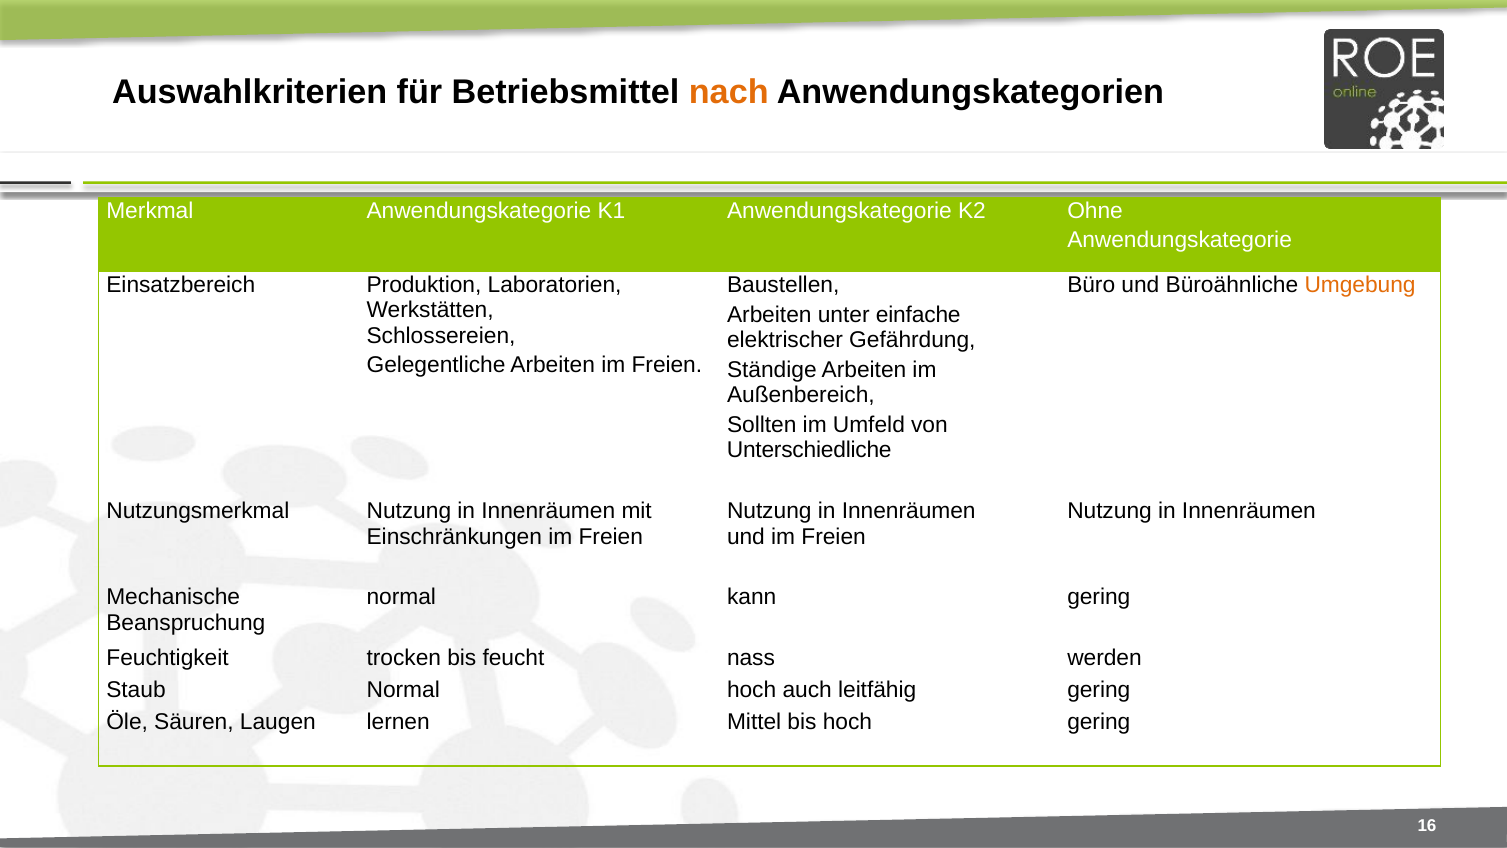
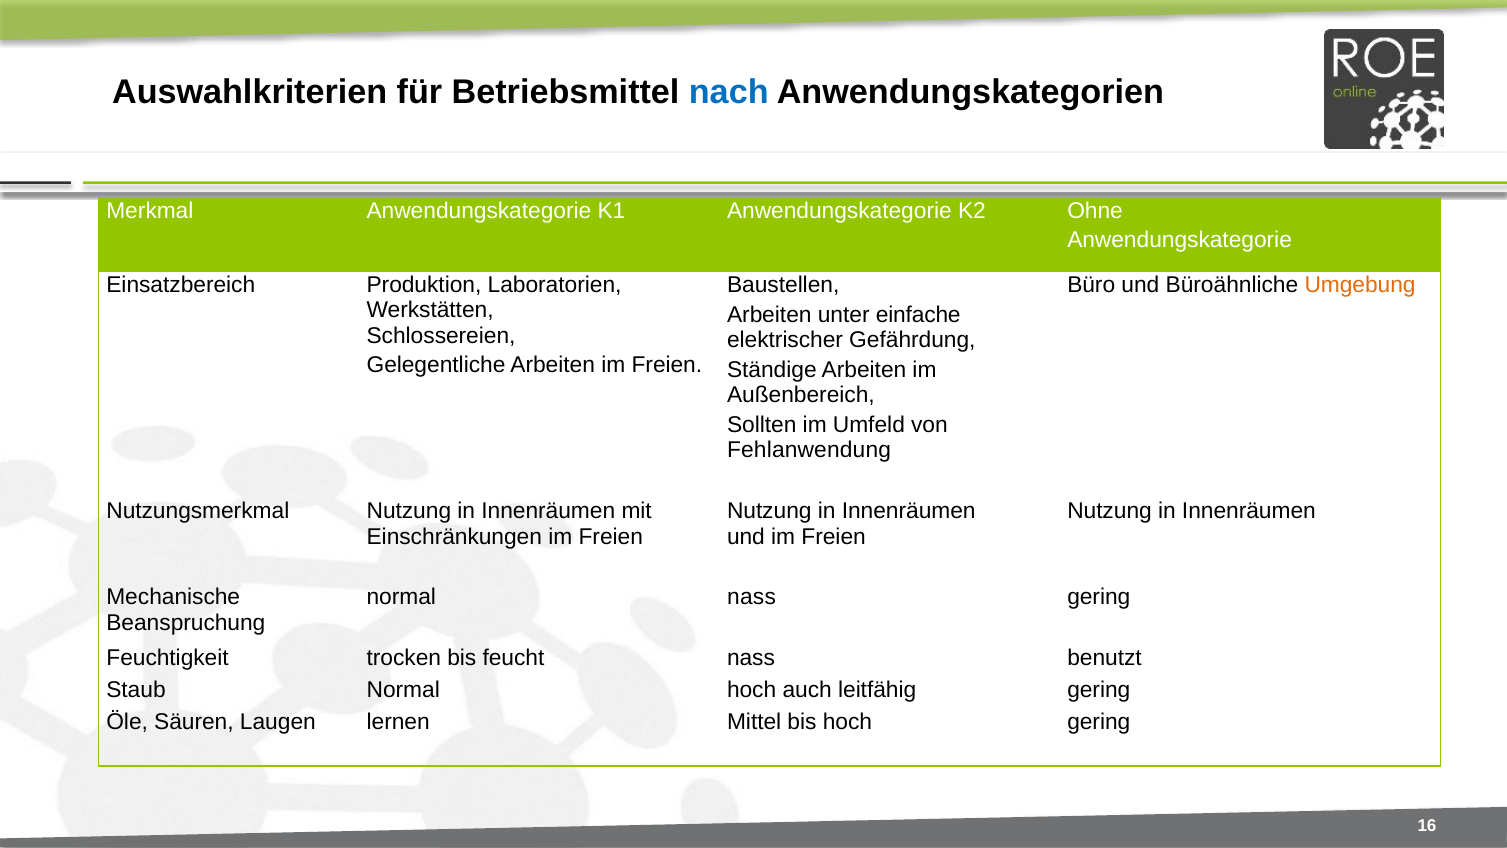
nach colour: orange -> blue (729, 92)
Unterschiedliche: Unterschiedliche -> Fehlanwendung (809, 450)
normal kann: kann -> nass (752, 597)
werden: werden -> benutzt (1105, 658)
